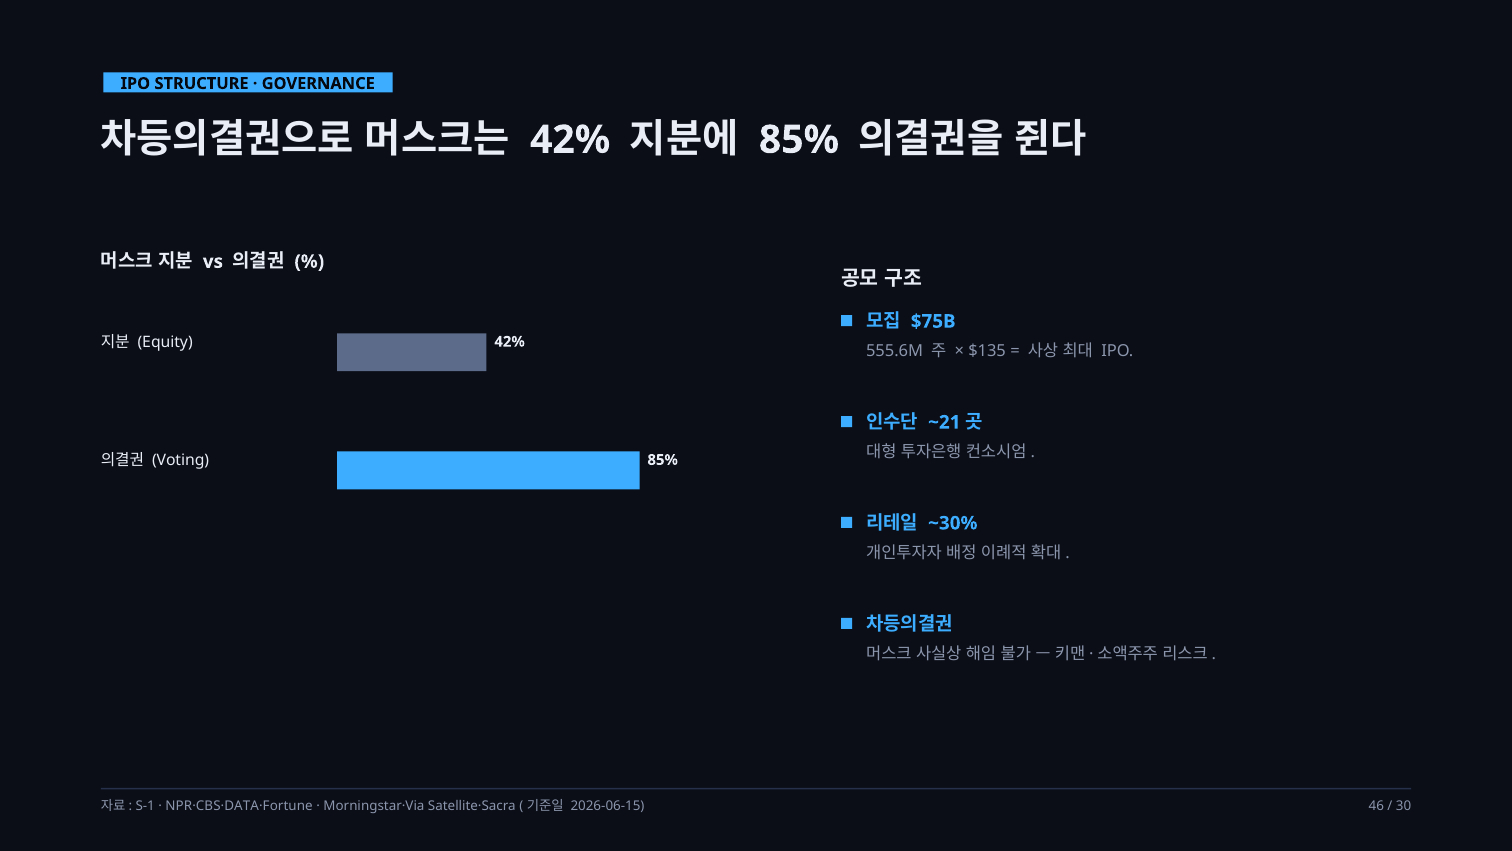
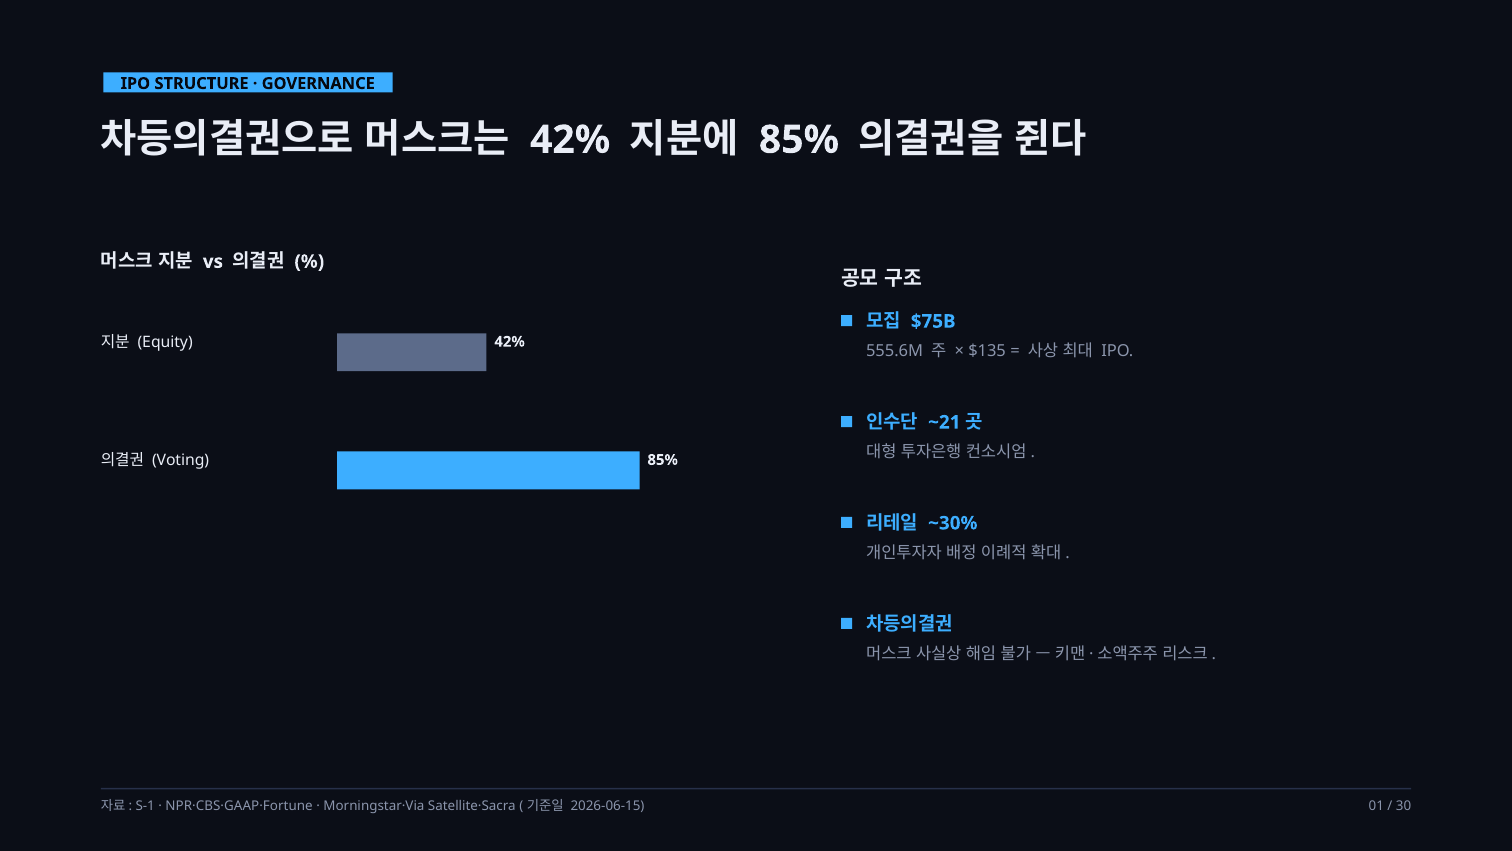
NPR·CBS·DATA·Fortune: NPR·CBS·DATA·Fortune -> NPR·CBS·GAAP·Fortune (239, 806)
46: 46 -> 01 (1376, 806)
